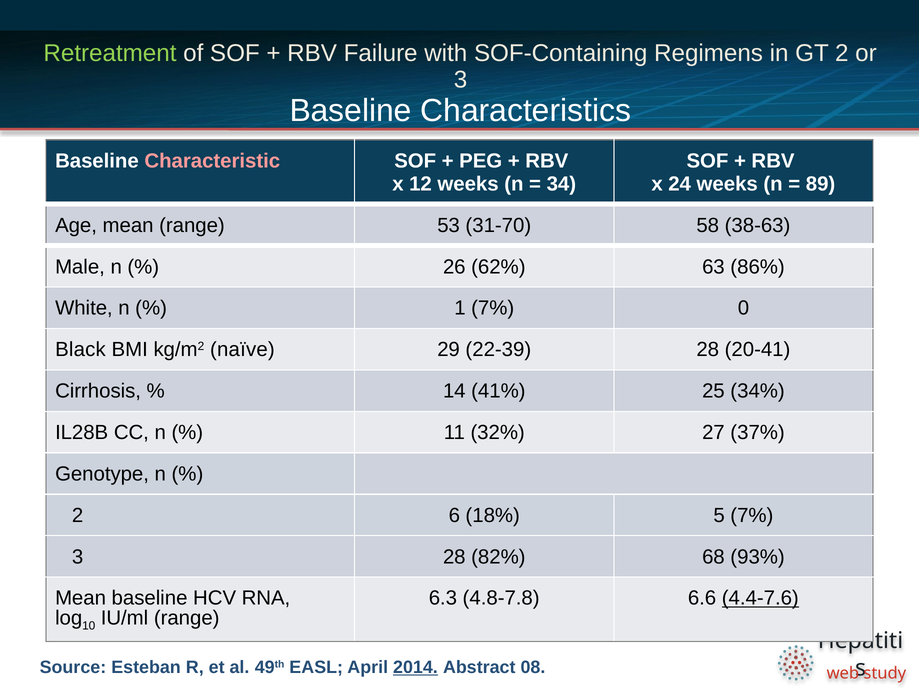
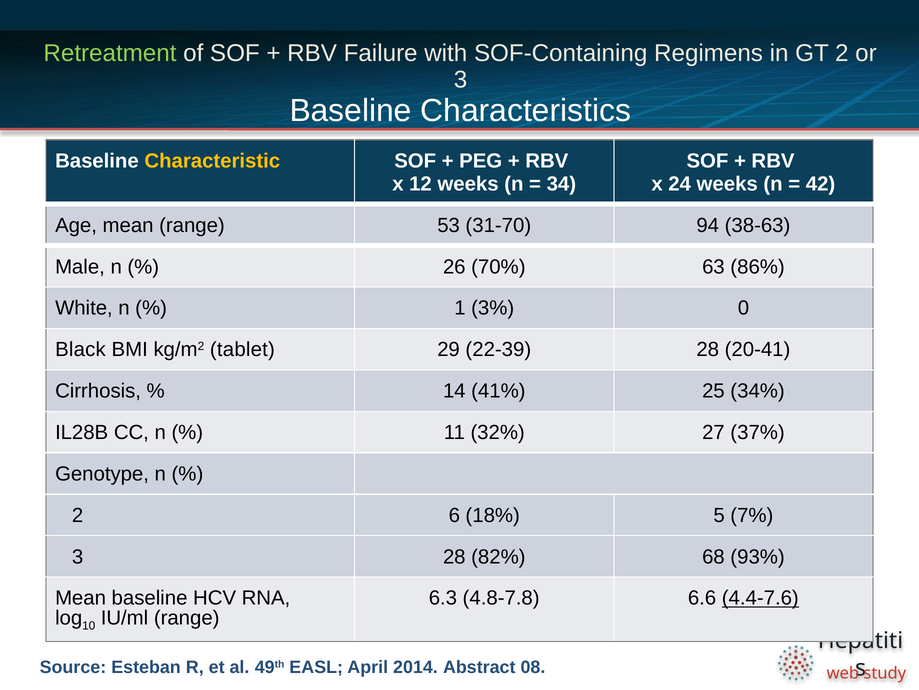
Characteristic colour: pink -> yellow (212, 161)
89: 89 -> 42 (821, 184)
58: 58 -> 94 (708, 225)
62%: 62% -> 70% (498, 266)
1 7%: 7% -> 3% (493, 308)
naïve: naïve -> tablet (242, 349)
2014 underline: present -> none (415, 667)
